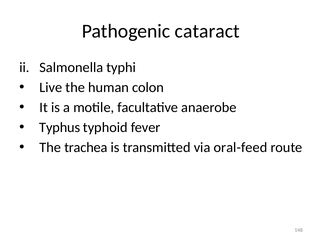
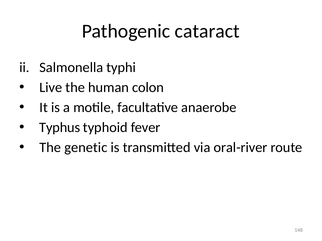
trachea: trachea -> genetic (86, 148)
oral-feed: oral-feed -> oral-river (241, 148)
